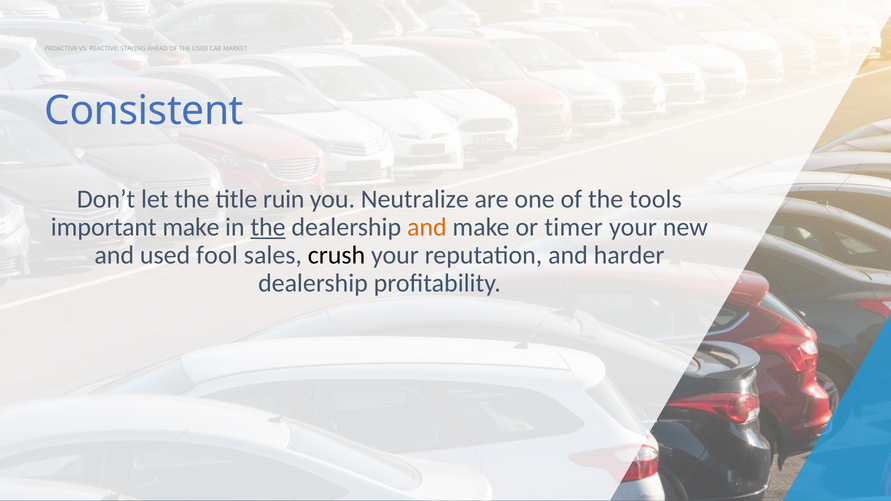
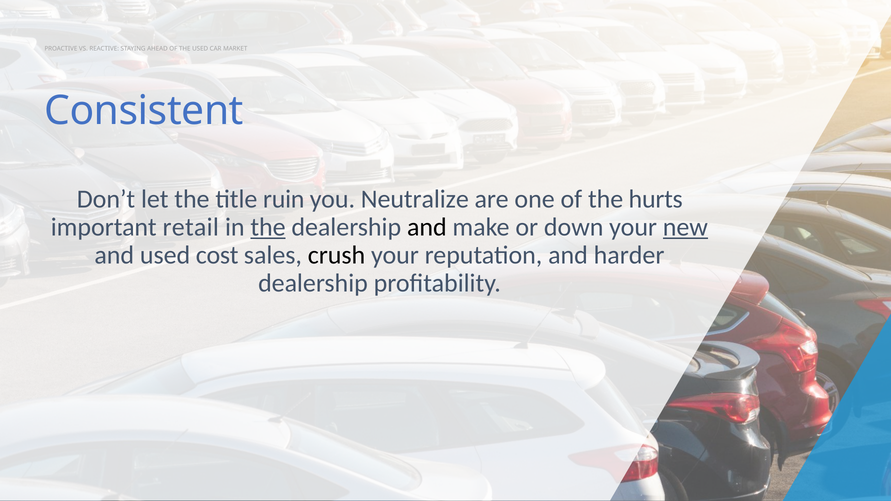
tools: tools -> hurts (656, 199)
important make: make -> retail (191, 227)
and colour: orange -> black (427, 227)
timer: timer -> down (574, 227)
new underline: none -> present (685, 227)
fool: fool -> cost (217, 255)
